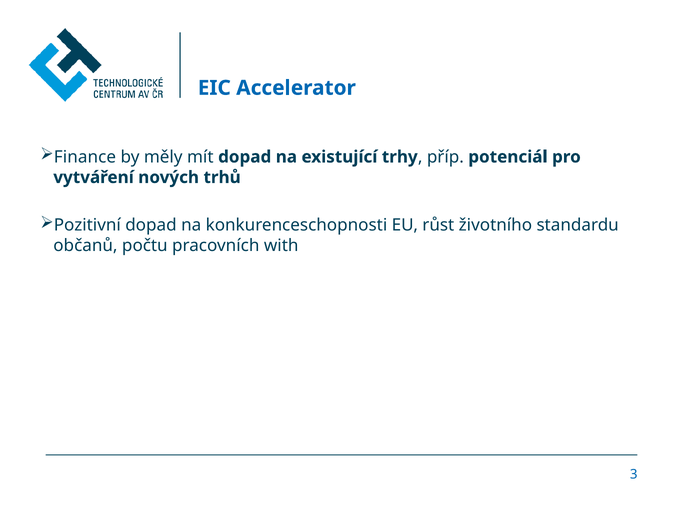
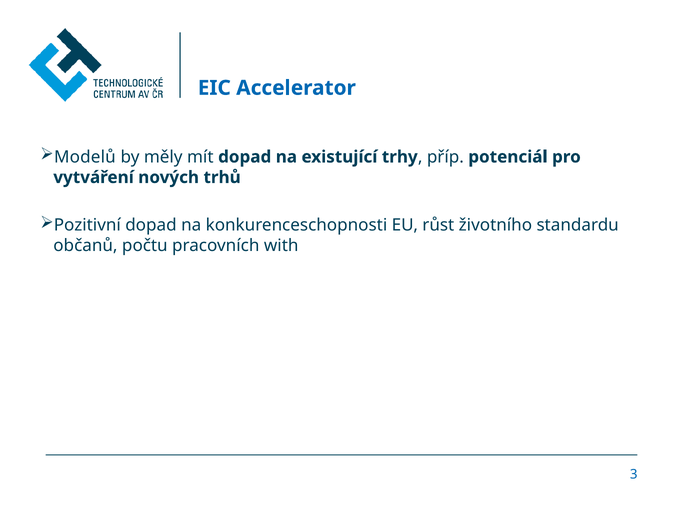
Finance: Finance -> Modelů (85, 157)
